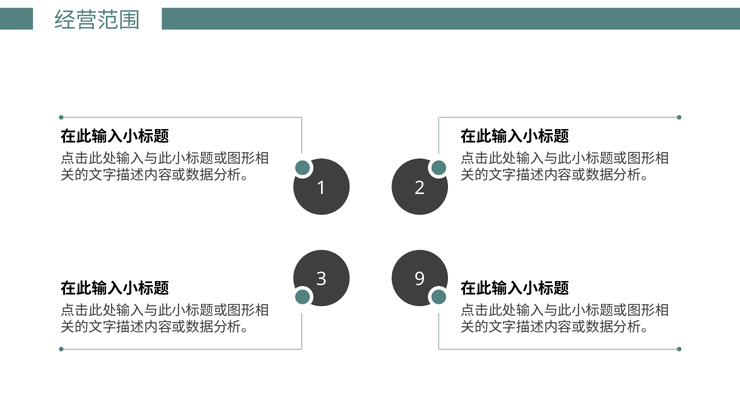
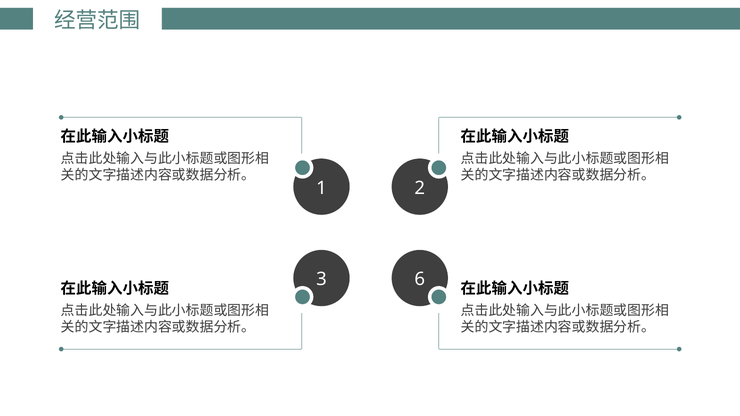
9: 9 -> 6 (420, 279)
